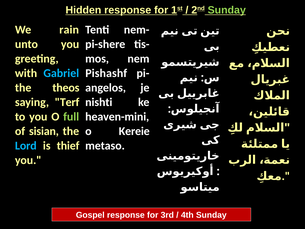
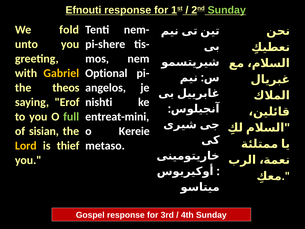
Hidden: Hidden -> Efnouti (83, 10)
rain: rain -> fold (69, 30)
Gabriel colour: light blue -> yellow (61, 73)
Pishashf: Pishashf -> Optional (106, 73)
Terf: Terf -> Erof (67, 102)
heaven-mini: heaven-mini -> entreat-mini (117, 117)
Lord colour: light blue -> yellow (26, 146)
